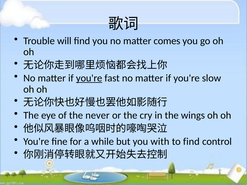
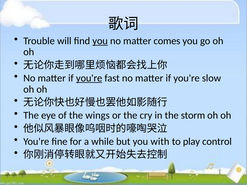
you underline: none -> present (100, 41)
never: never -> wings (97, 116)
wings: wings -> storm (193, 116)
to find: find -> play (191, 142)
